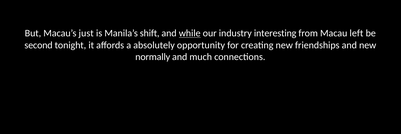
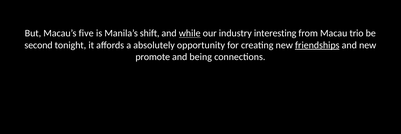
just: just -> five (86, 33)
left: left -> trio (357, 33)
friendships underline: none -> present (317, 45)
normally: normally -> promote (153, 57)
much: much -> being (201, 57)
